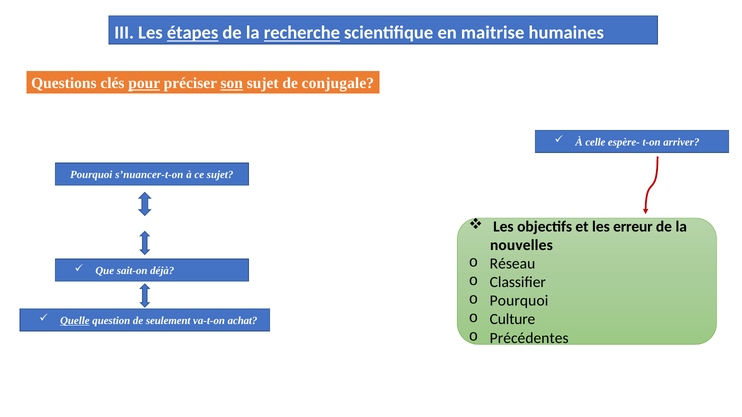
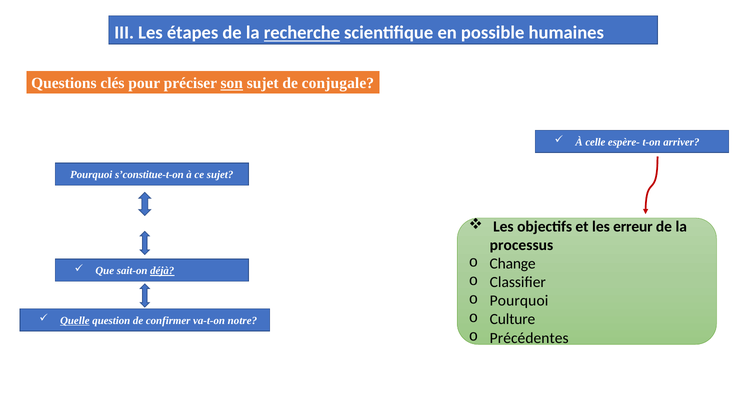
étapes underline: present -> none (193, 33)
maitrise: maitrise -> possible (493, 33)
pour underline: present -> none (144, 83)
s’nuancer-t-on: s’nuancer-t-on -> s’constitue-t-on (149, 175)
nouvelles: nouvelles -> processus (521, 245)
Réseau: Réseau -> Change (513, 264)
déjà underline: none -> present (162, 271)
seulement: seulement -> confirmer (168, 321)
achat: achat -> notre (242, 321)
